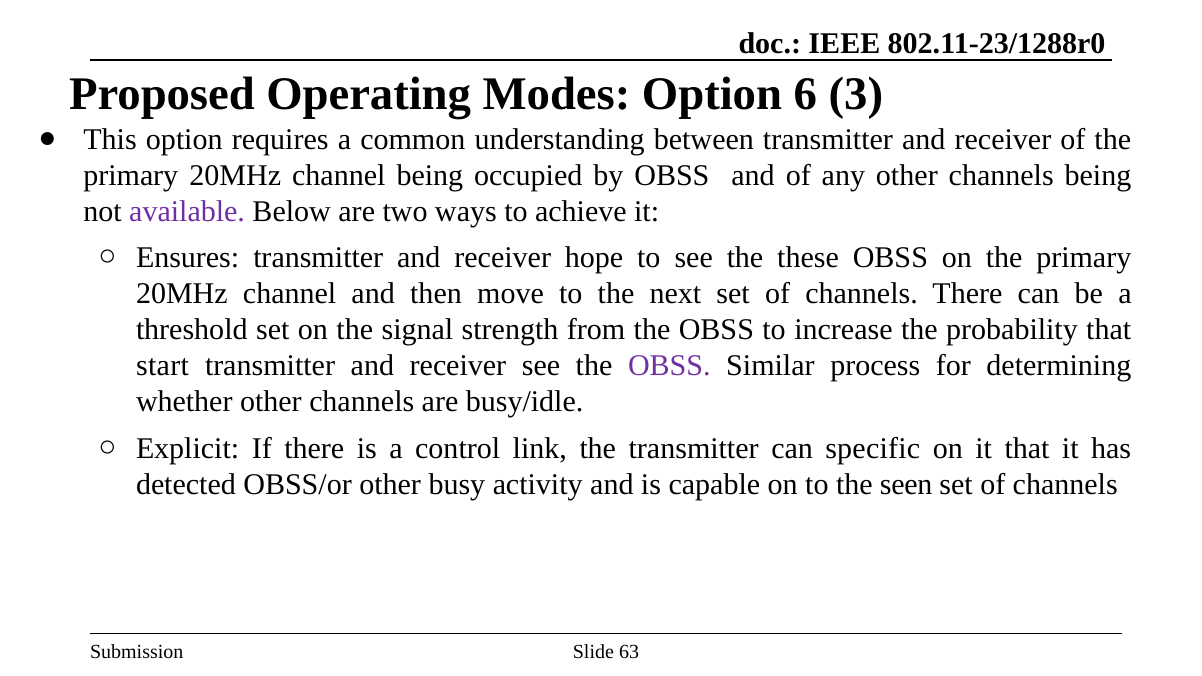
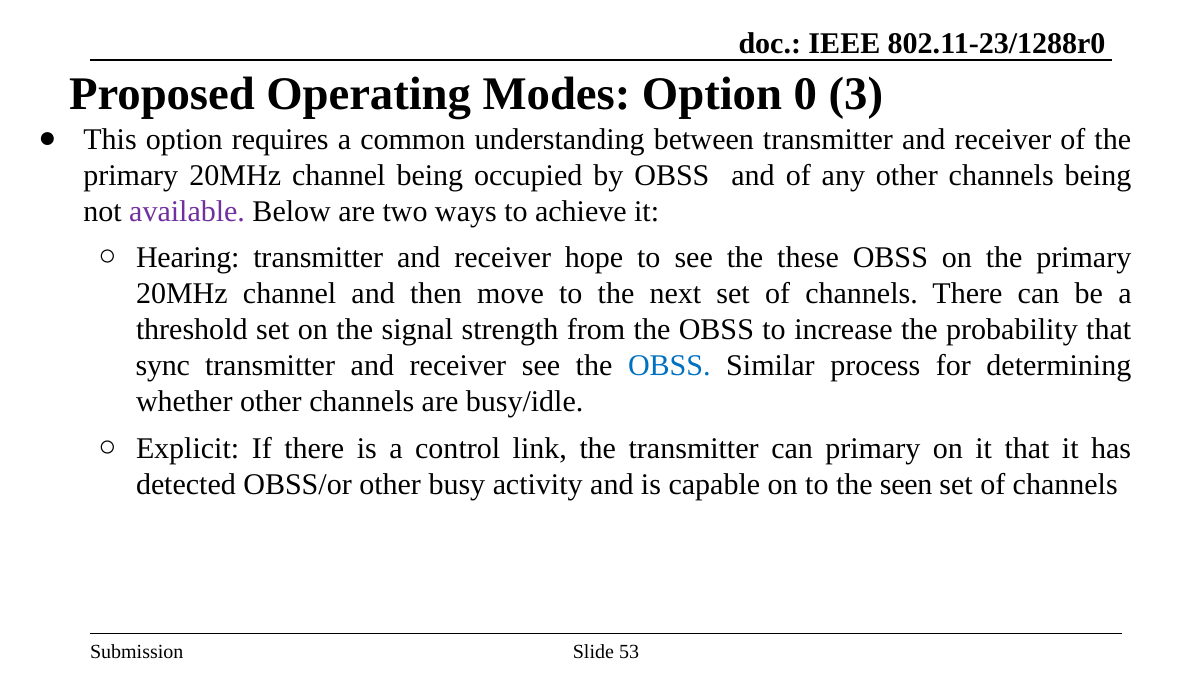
6: 6 -> 0 (805, 95)
Ensures: Ensures -> Hearing (188, 258)
start: start -> sync (163, 366)
OBSS colour: purple -> blue (669, 366)
can specific: specific -> primary (873, 448)
63: 63 -> 53 (629, 652)
